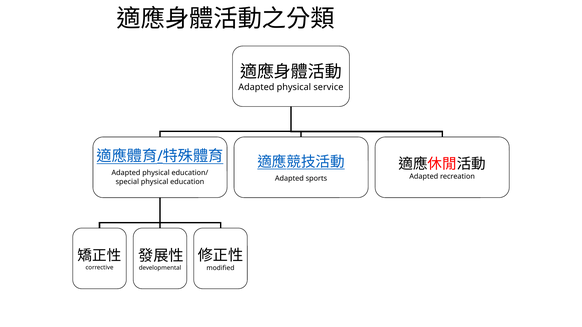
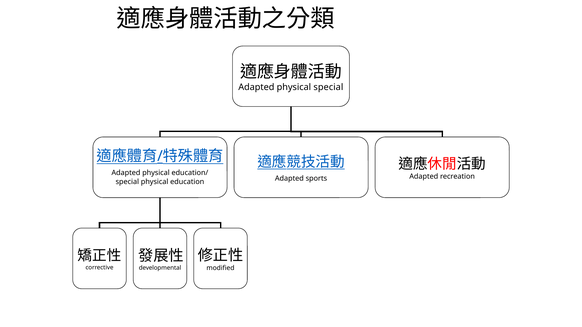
physical service: service -> special (328, 87)
